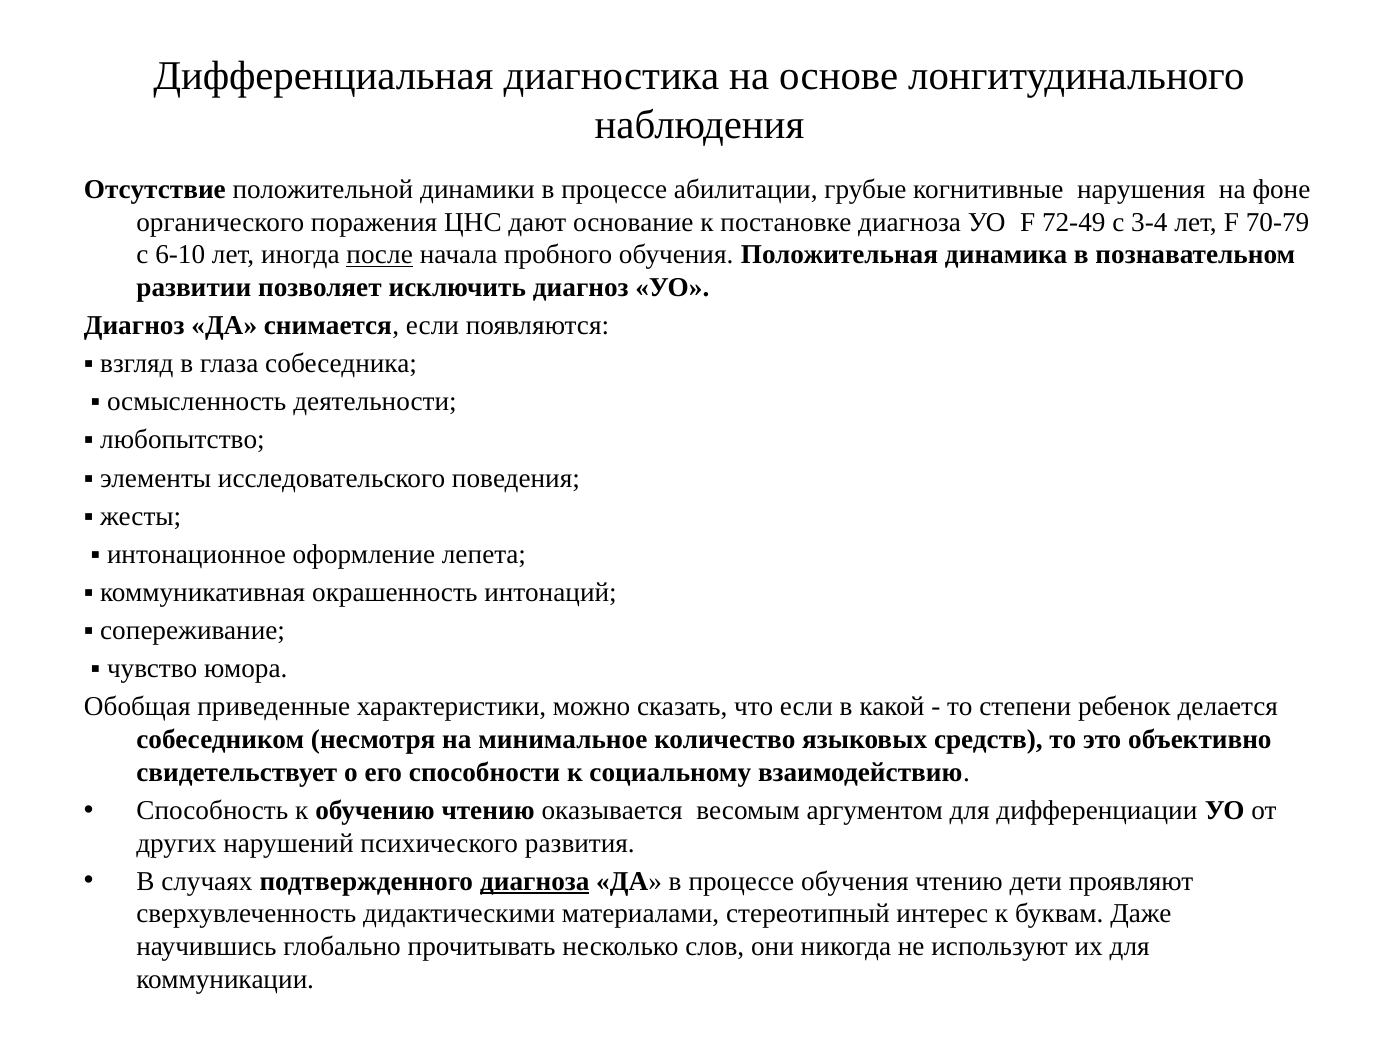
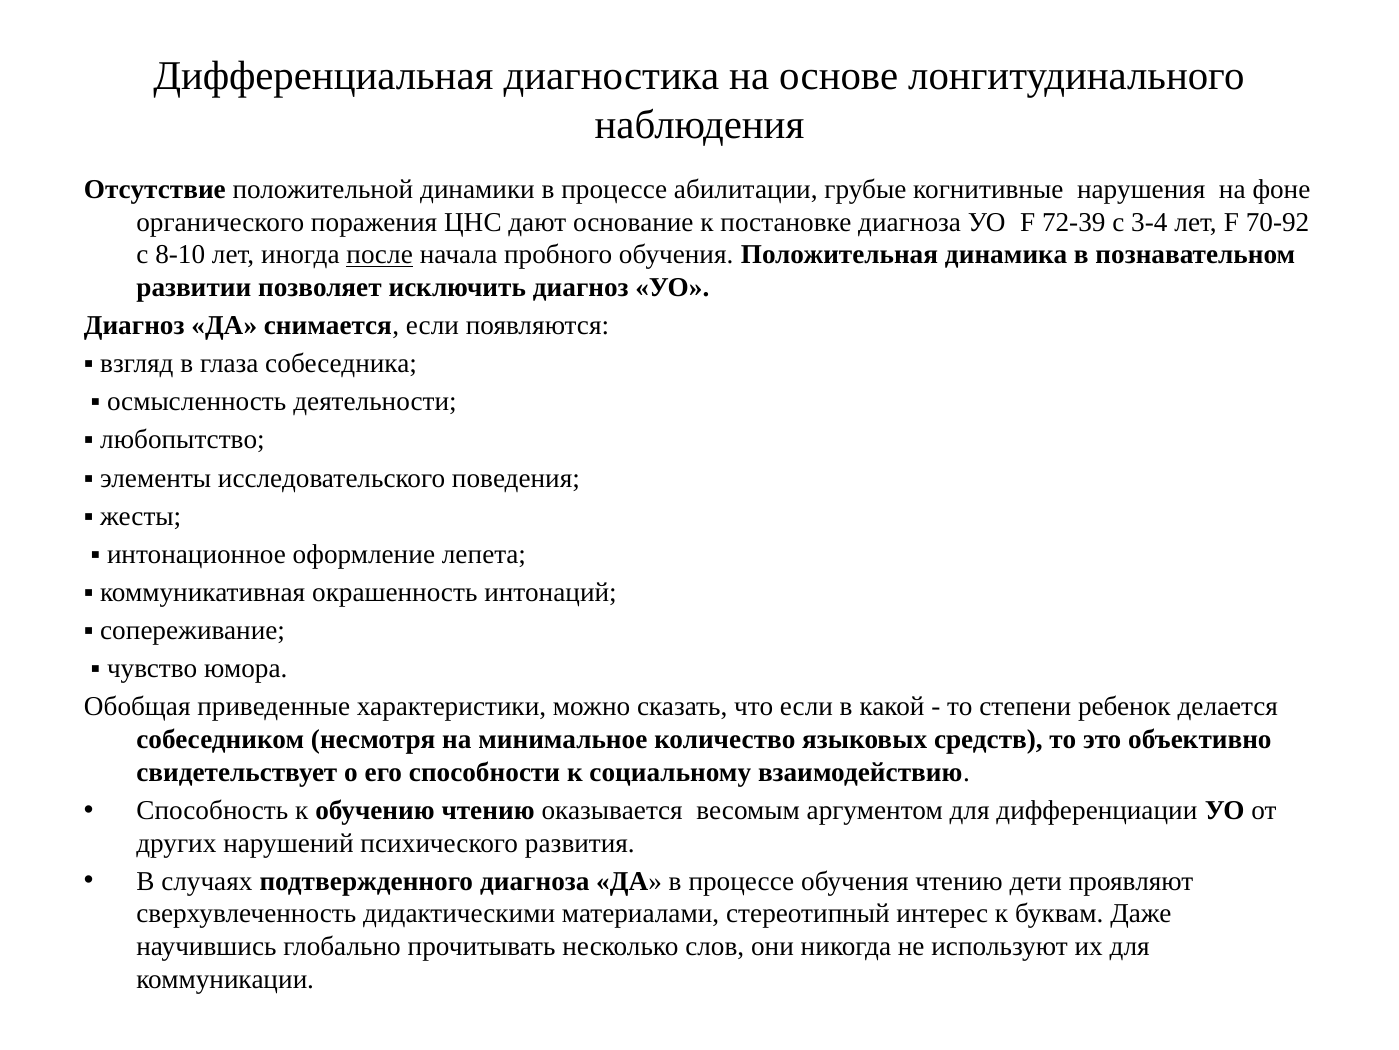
72-49: 72-49 -> 72-39 (1074, 222)
70-79: 70-79 -> 70-92 (1278, 222)
6-10: 6-10 -> 8-10 (180, 255)
диагноза underline: present -> none (535, 881)
